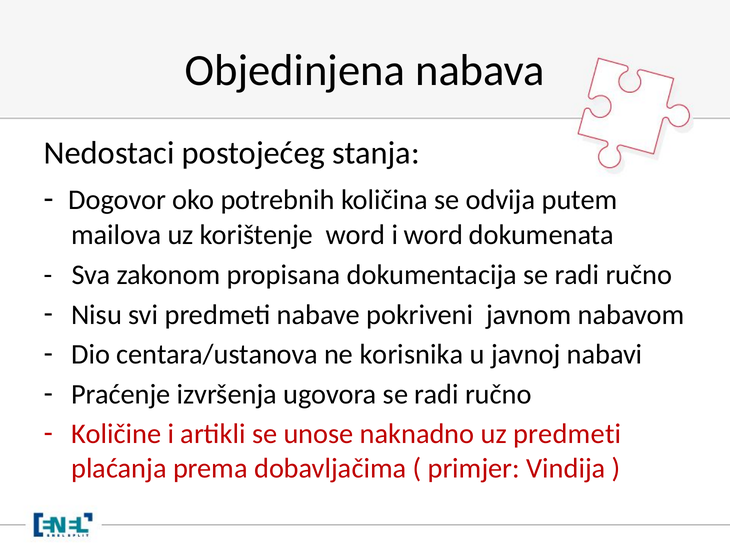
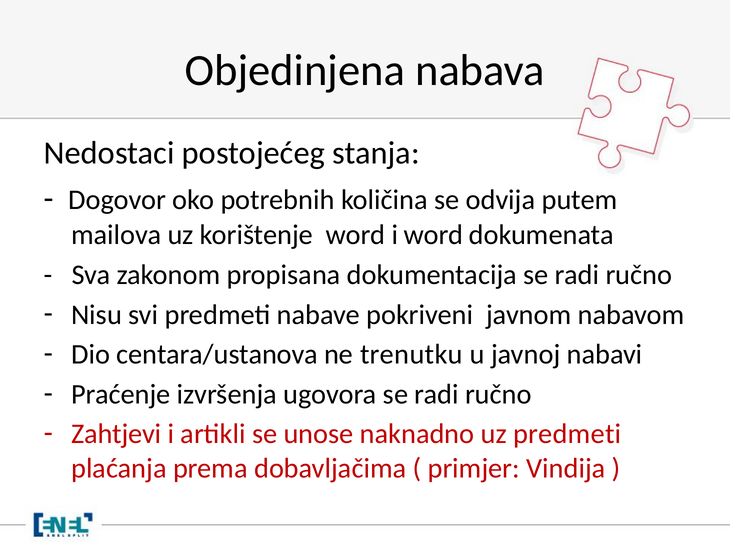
korisnika: korisnika -> trenutku (411, 354)
Količine: Količine -> Zahtjevi (116, 434)
